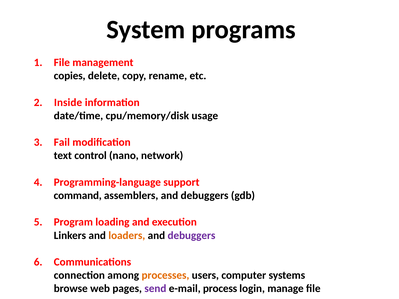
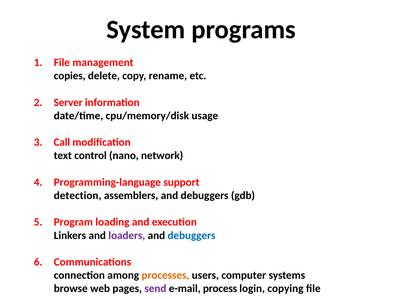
Inside: Inside -> Server (68, 102)
Fail: Fail -> Call (62, 142)
command: command -> detection (78, 196)
loaders colour: orange -> purple (127, 236)
debuggers colour: purple -> blue (192, 236)
manage: manage -> copying (285, 289)
